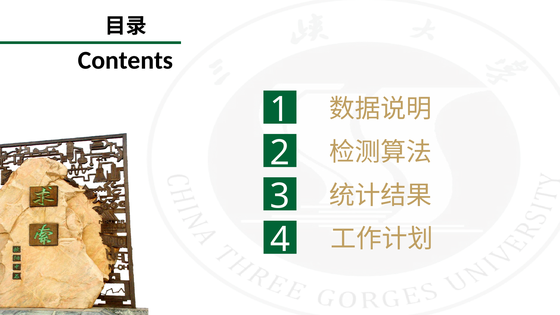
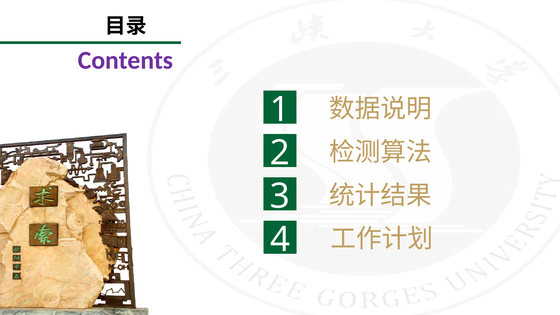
Contents colour: black -> purple (126, 60)
